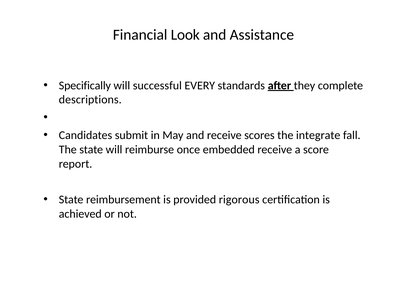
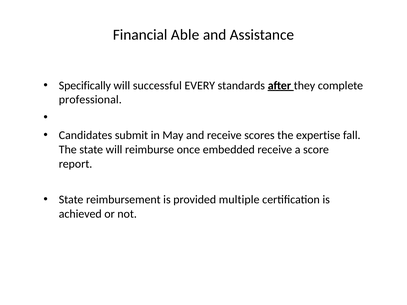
Look: Look -> Able (185, 35)
descriptions: descriptions -> professional (90, 100)
integrate: integrate -> expertise (318, 135)
rigorous: rigorous -> multiple (239, 200)
